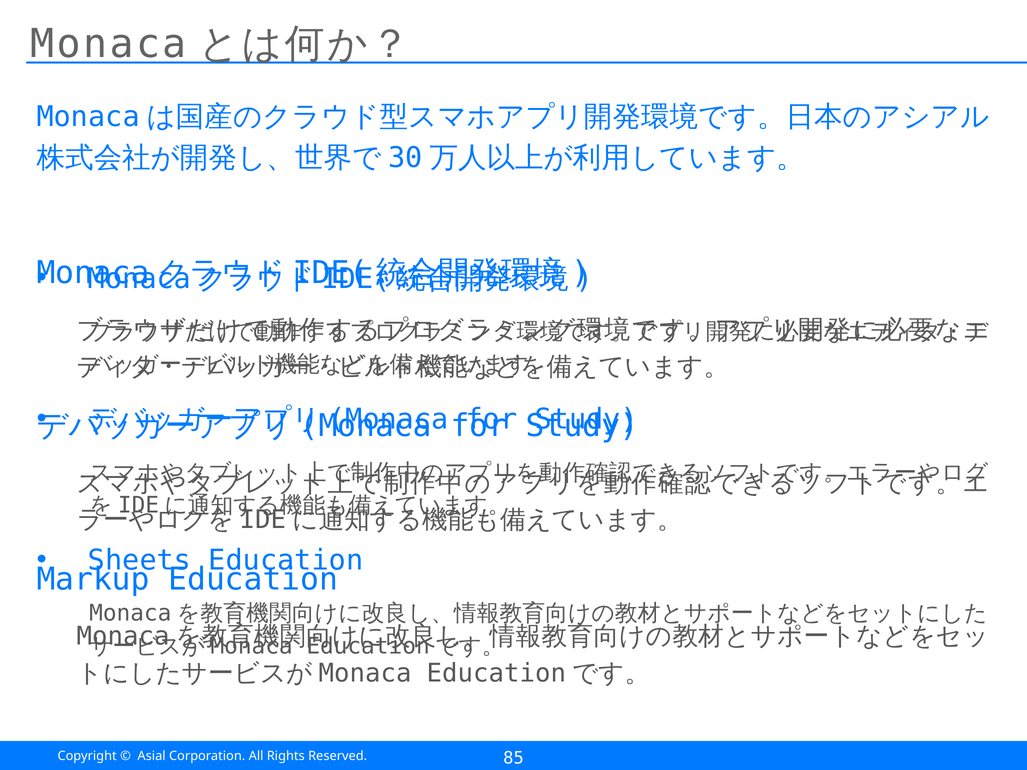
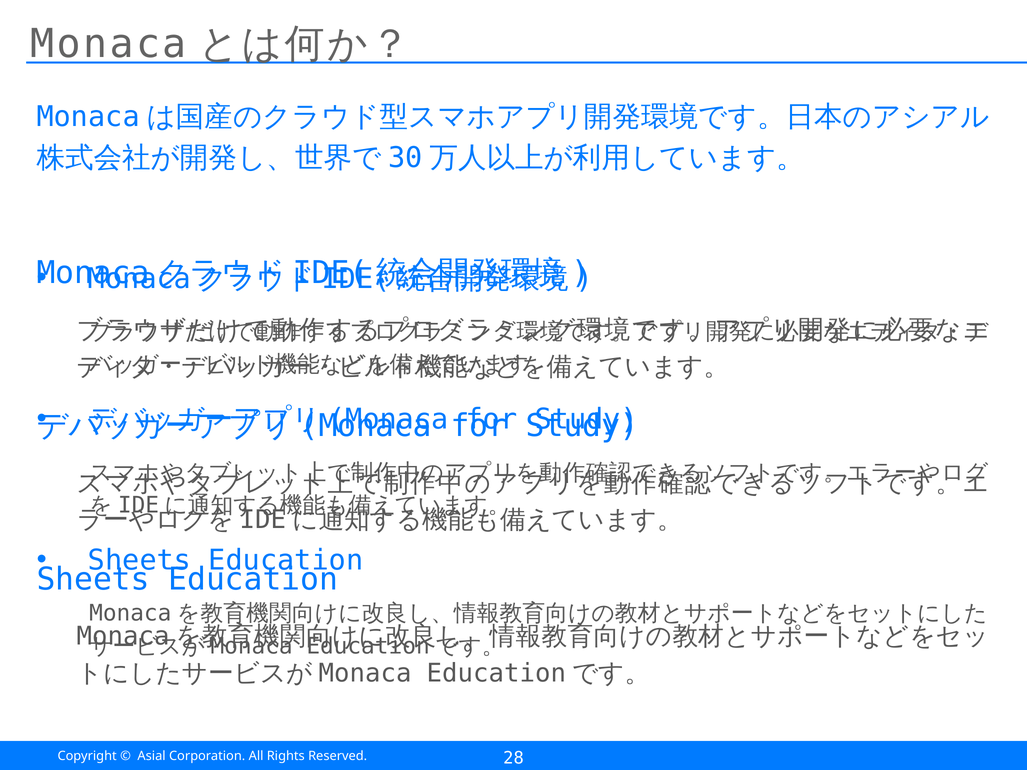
Markup: Markup -> Sheets (93, 579)
85: 85 -> 28 (514, 758)
